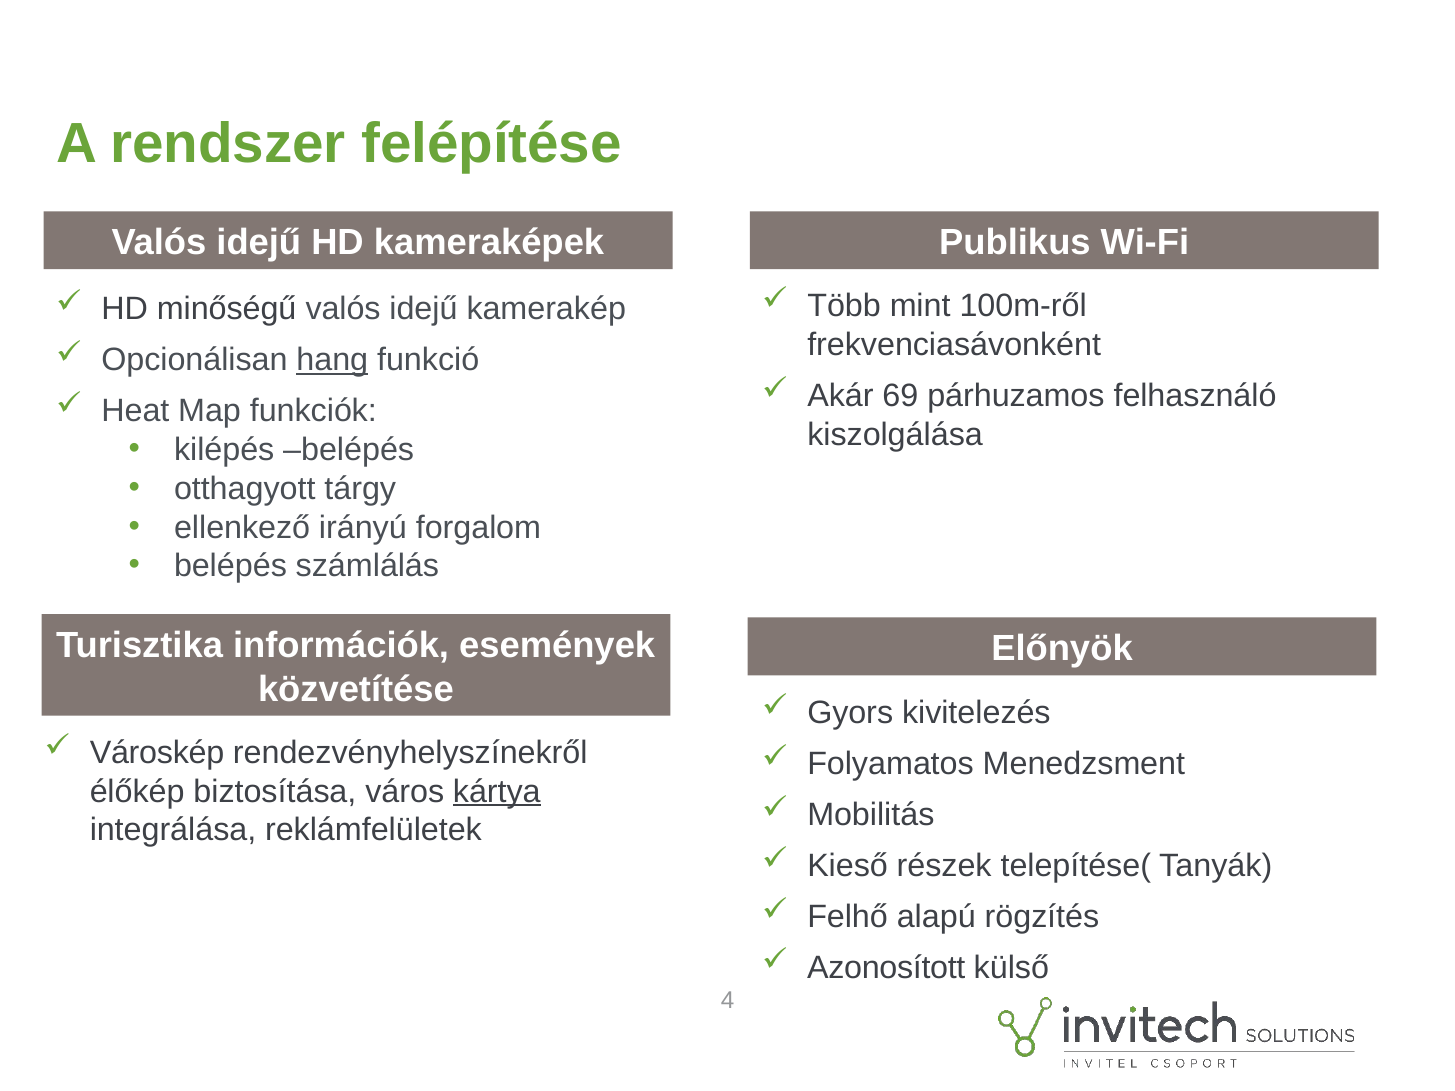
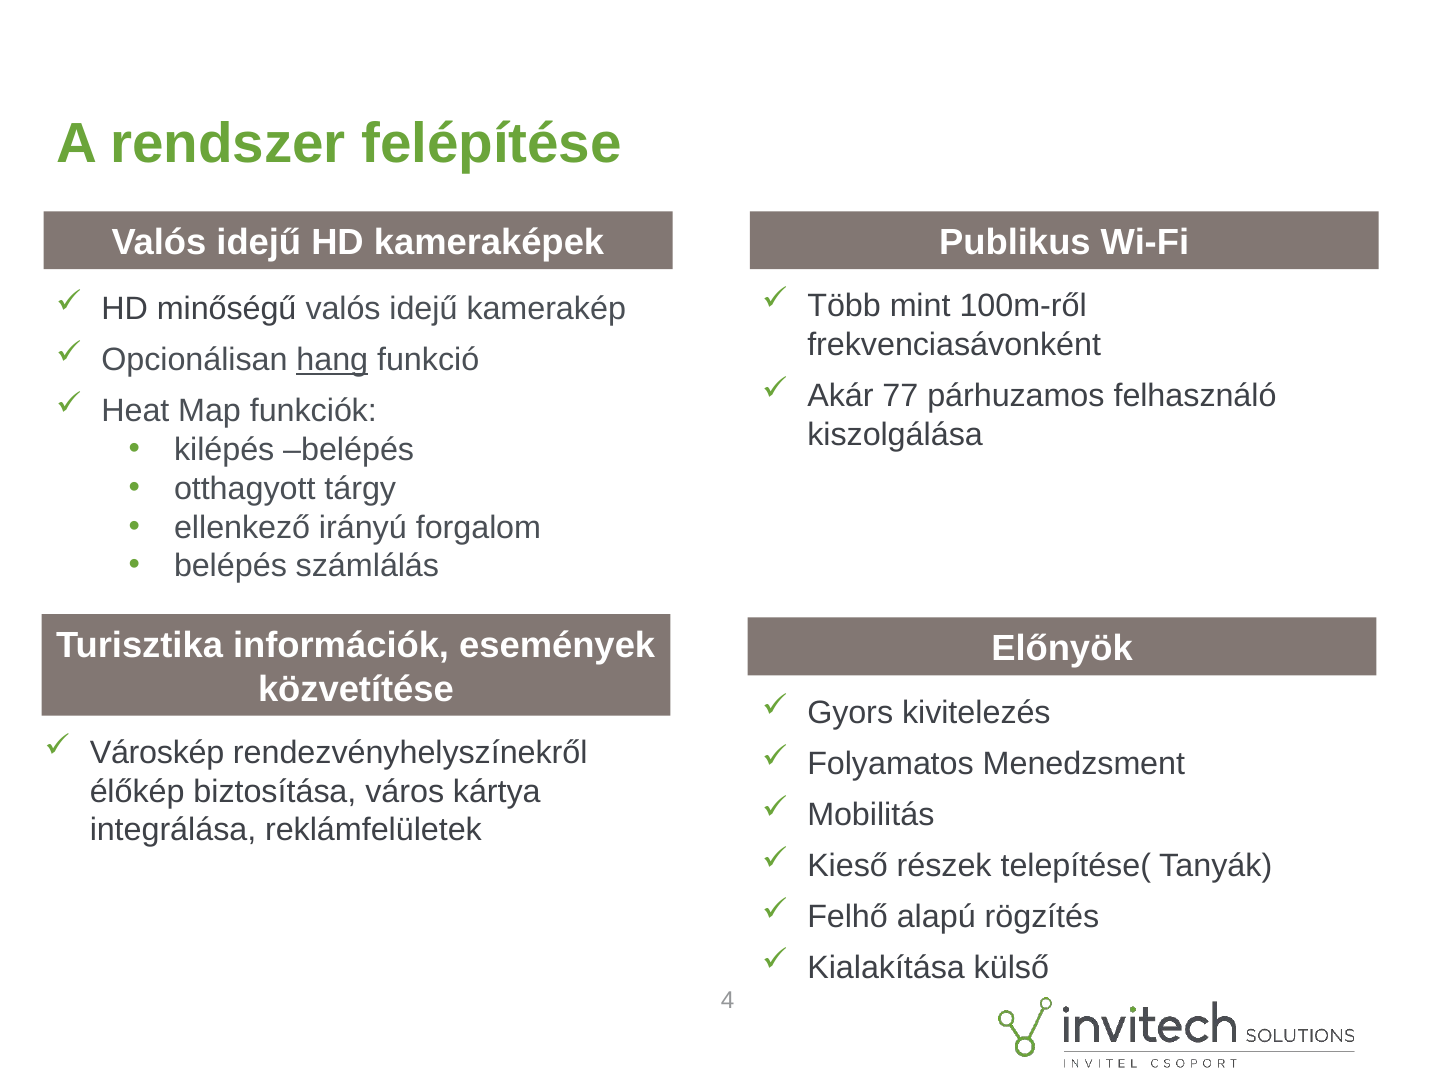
69: 69 -> 77 (900, 396)
kártya underline: present -> none (497, 792)
Azonosított: Azonosított -> Kialakítása (886, 968)
